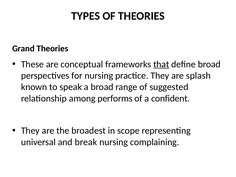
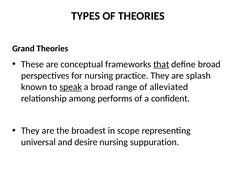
speak underline: none -> present (71, 87)
suggested: suggested -> alleviated (169, 87)
break: break -> desire (86, 142)
complaining: complaining -> suppuration (155, 142)
